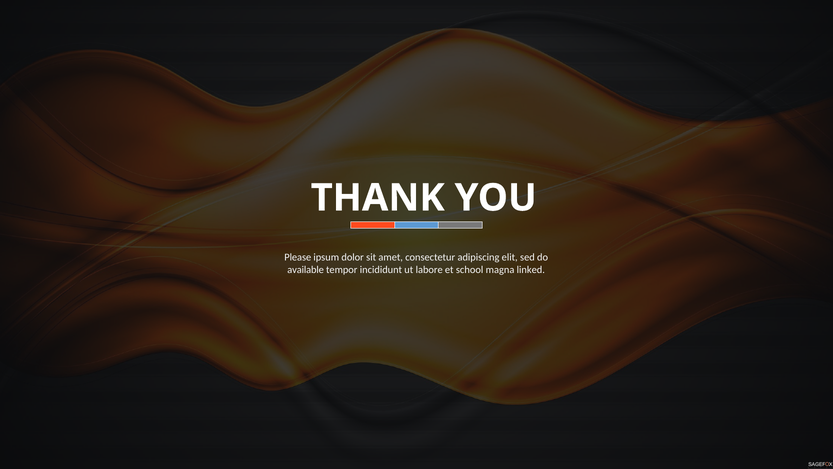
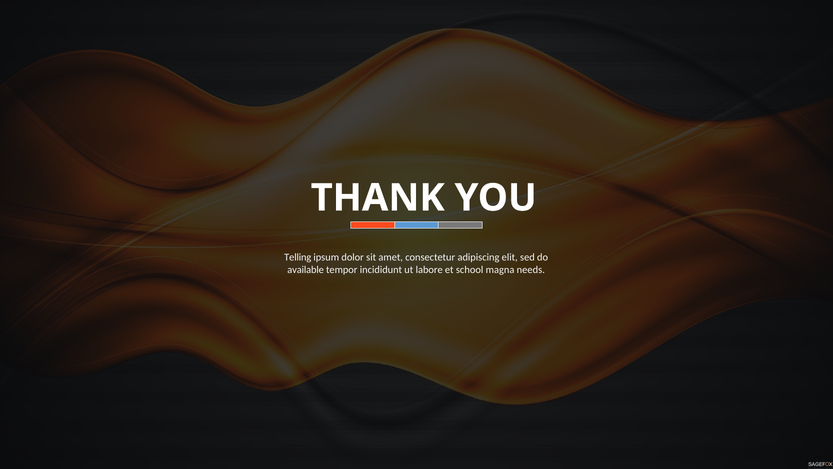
Please: Please -> Telling (298, 257)
linked: linked -> needs (531, 270)
